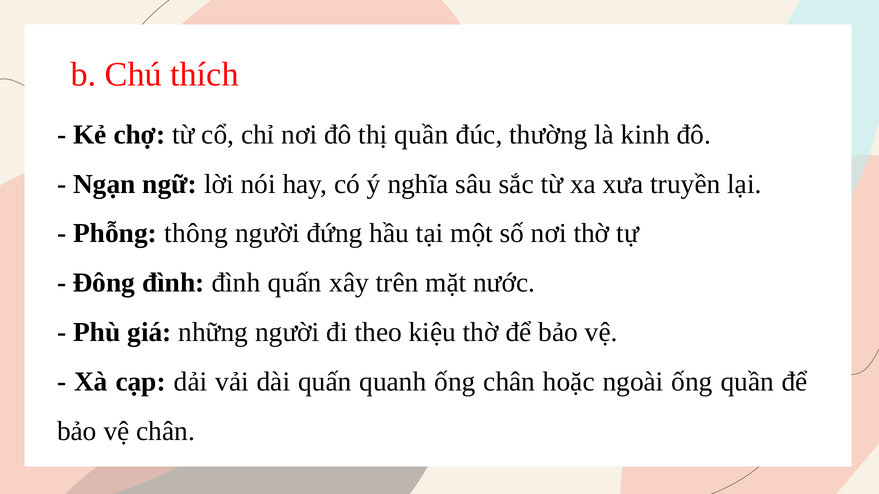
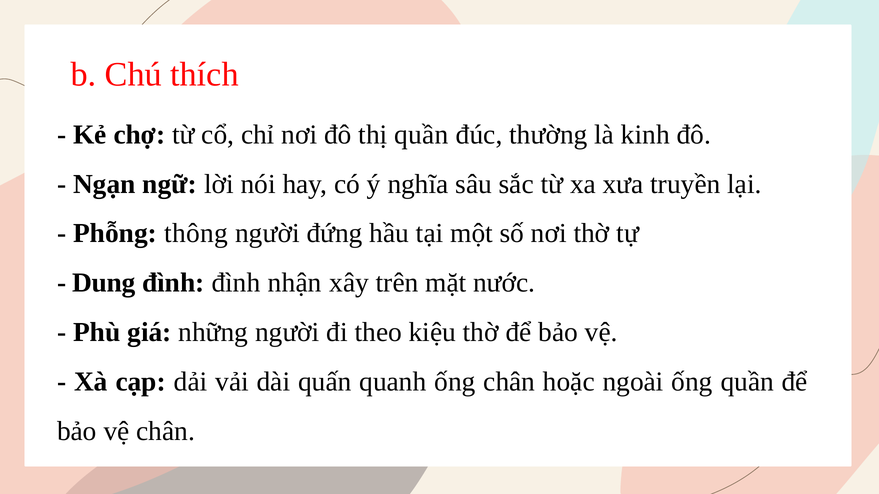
Đông: Đông -> Dung (104, 283)
đình quấn: quấn -> nhận (295, 283)
